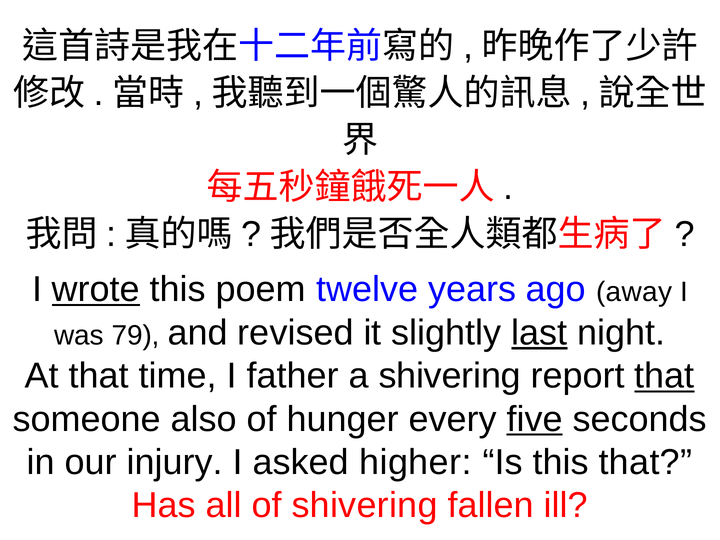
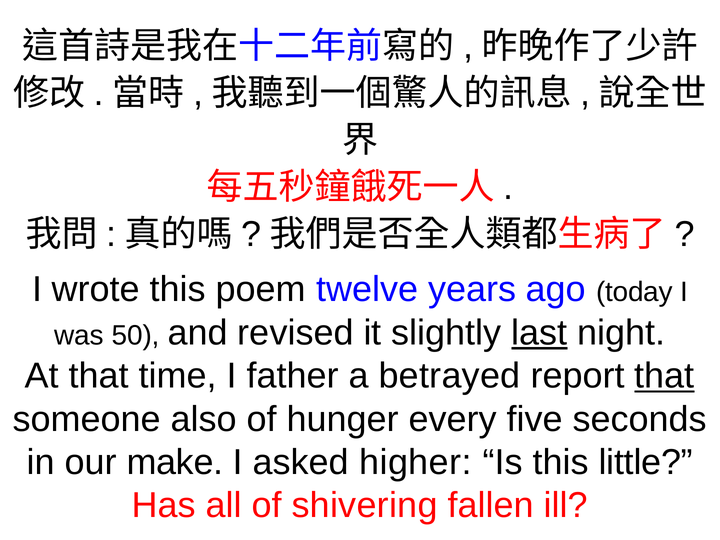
wrote underline: present -> none (96, 290)
away: away -> today (634, 292)
79: 79 -> 50 (136, 335)
a shivering: shivering -> betrayed (449, 376)
five underline: present -> none (535, 419)
injury: injury -> make (175, 462)
this that: that -> little (646, 462)
